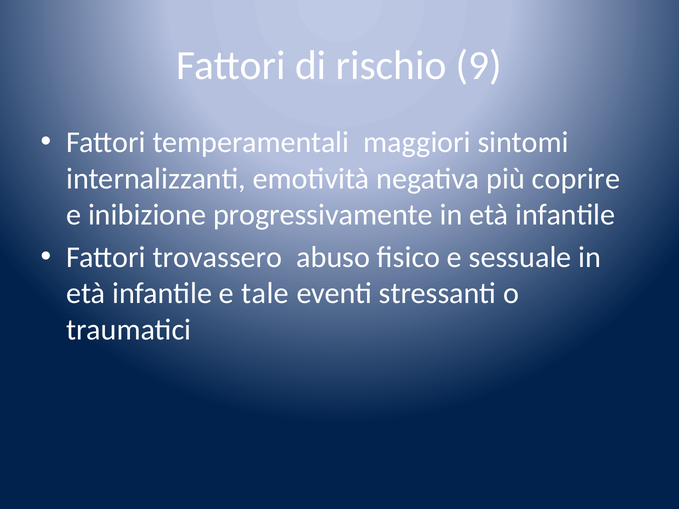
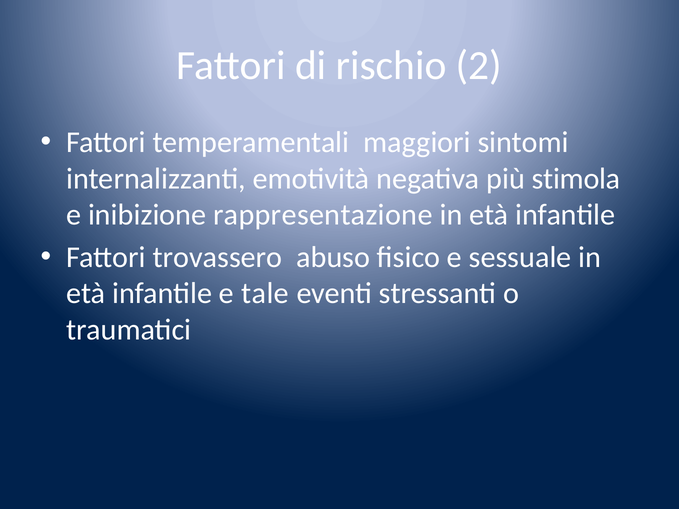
9: 9 -> 2 (479, 66)
coprire: coprire -> stimola (576, 179)
progressivamente: progressivamente -> rappresentazione (323, 215)
